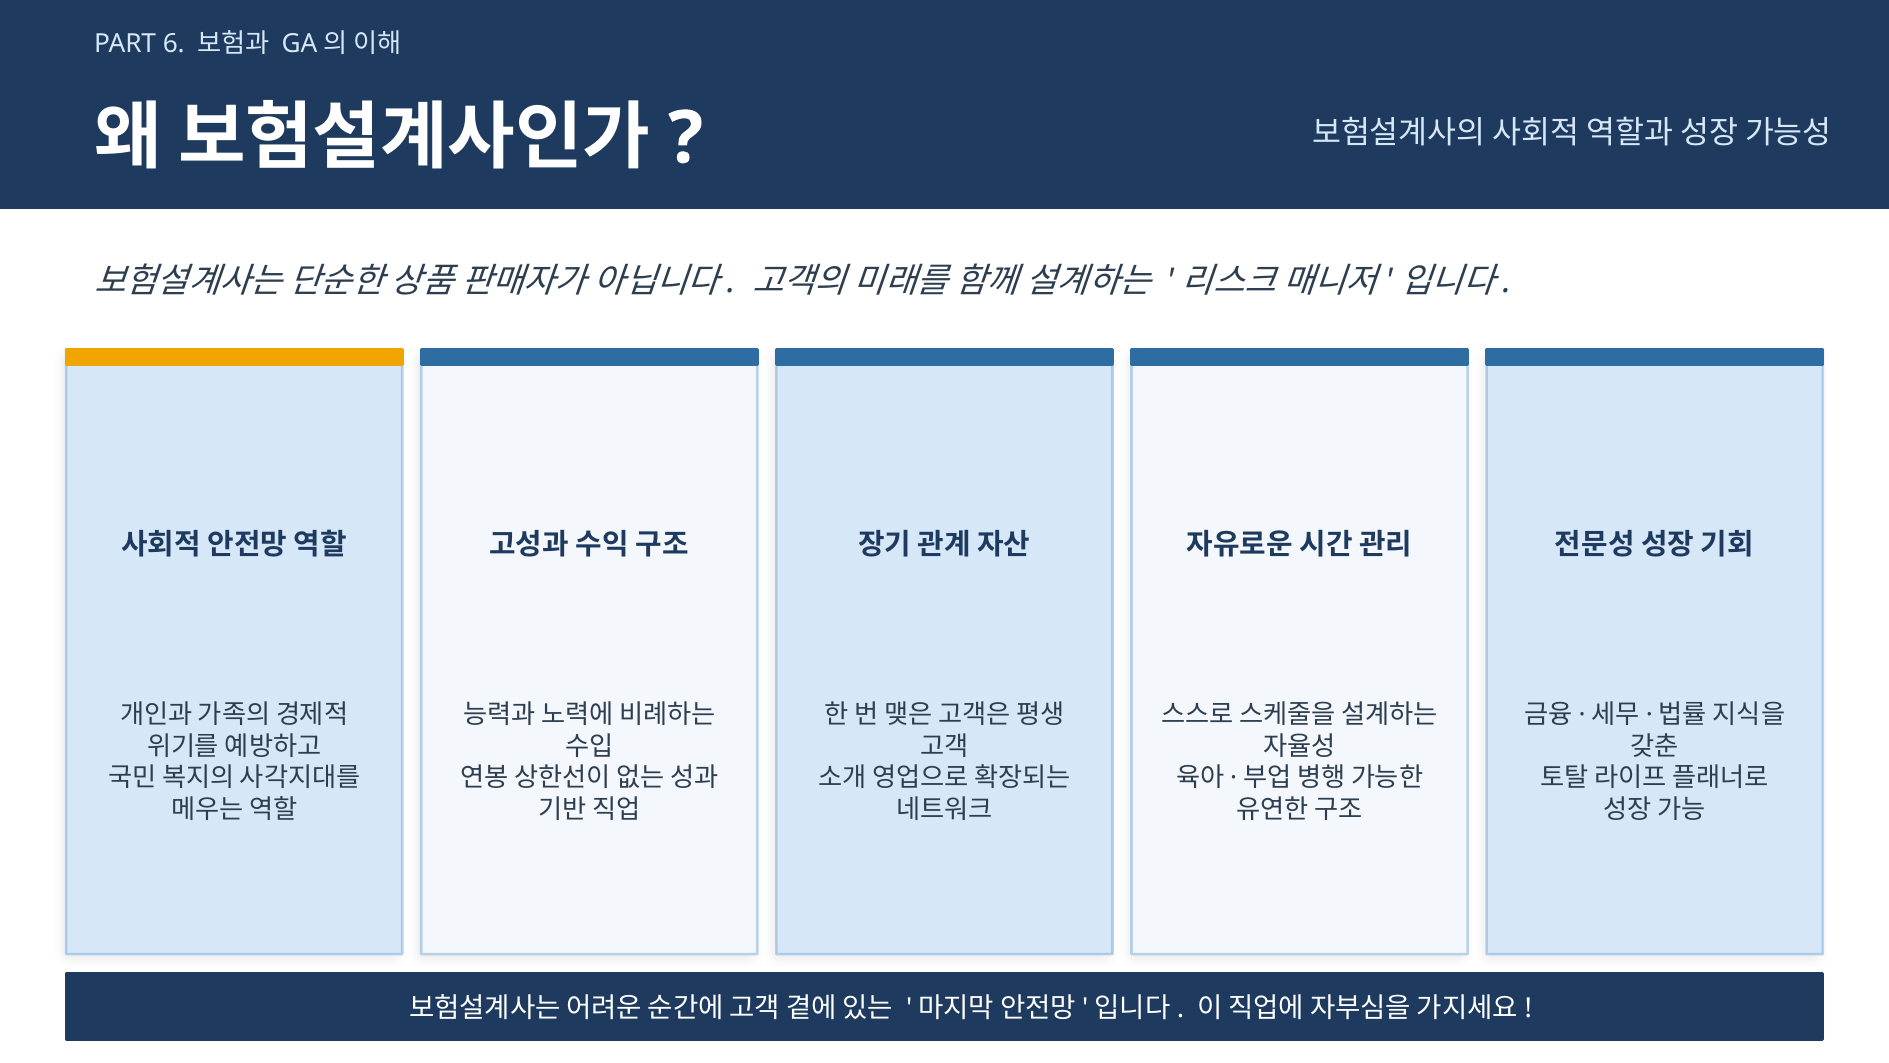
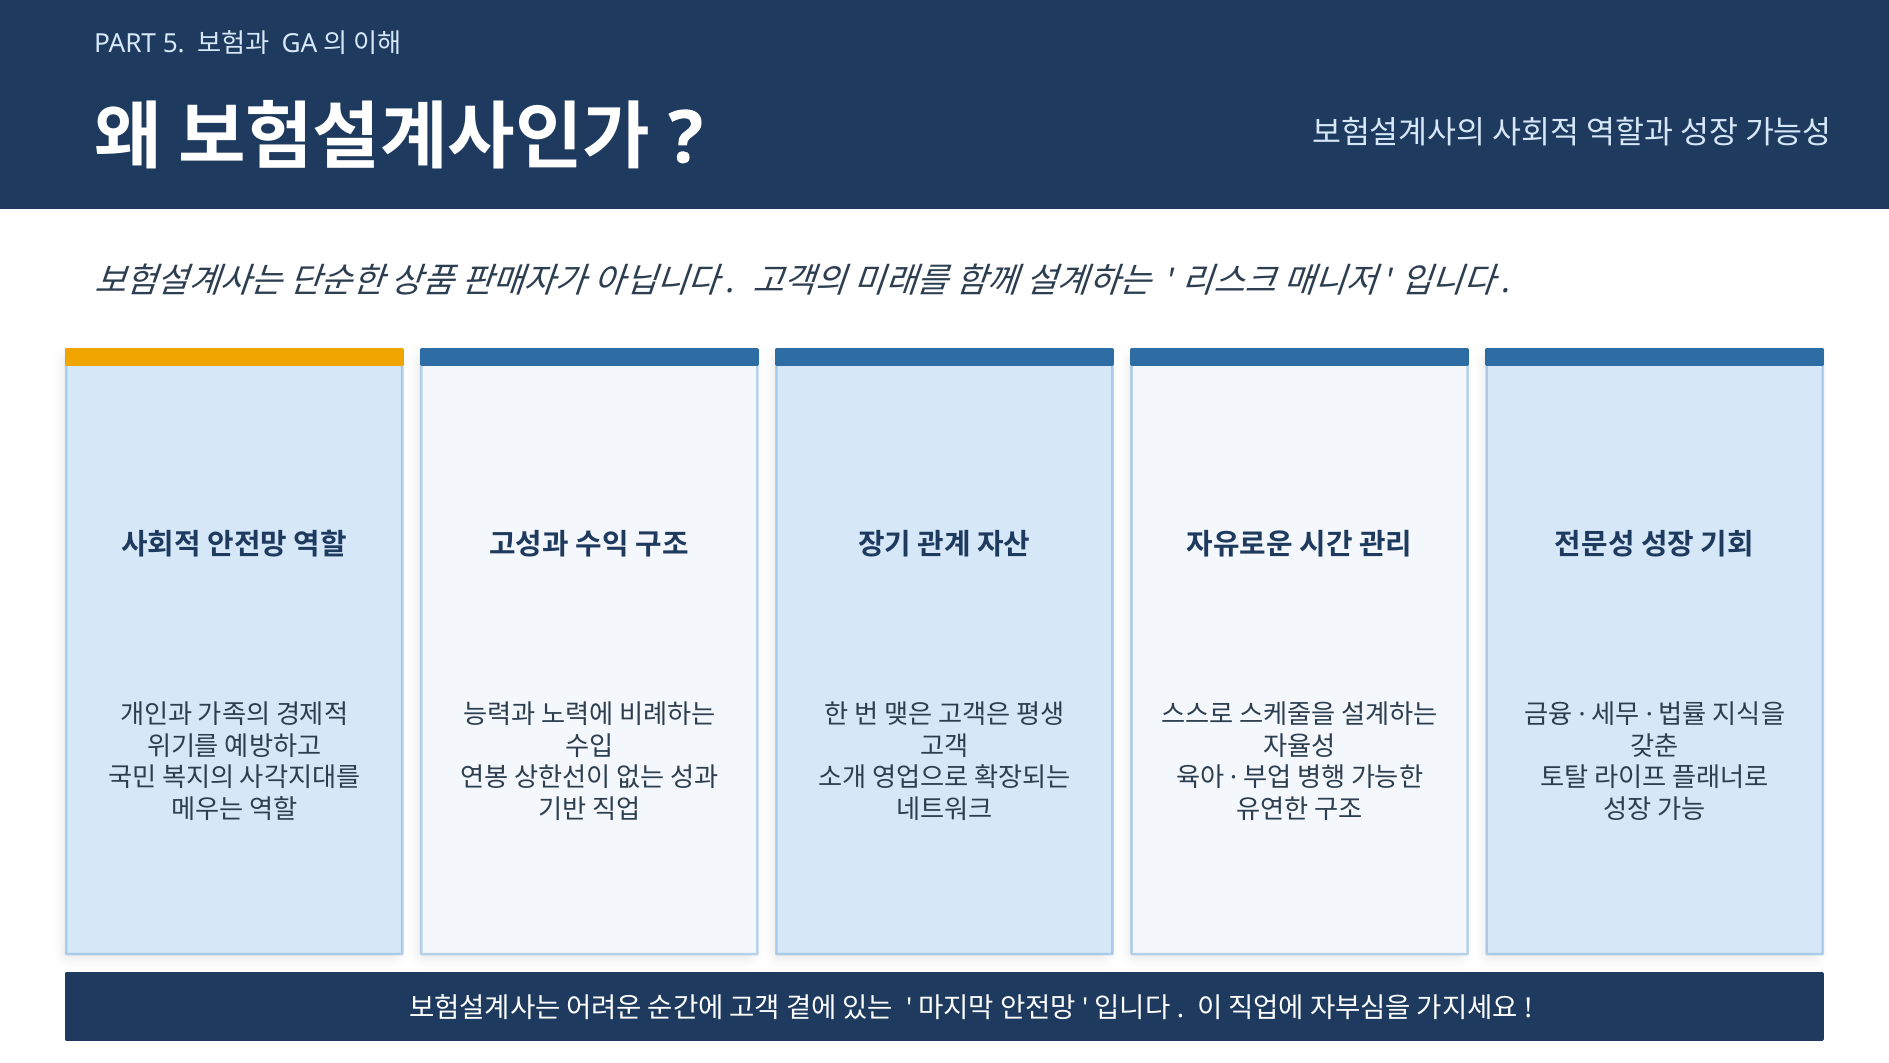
6: 6 -> 5 (174, 44)
